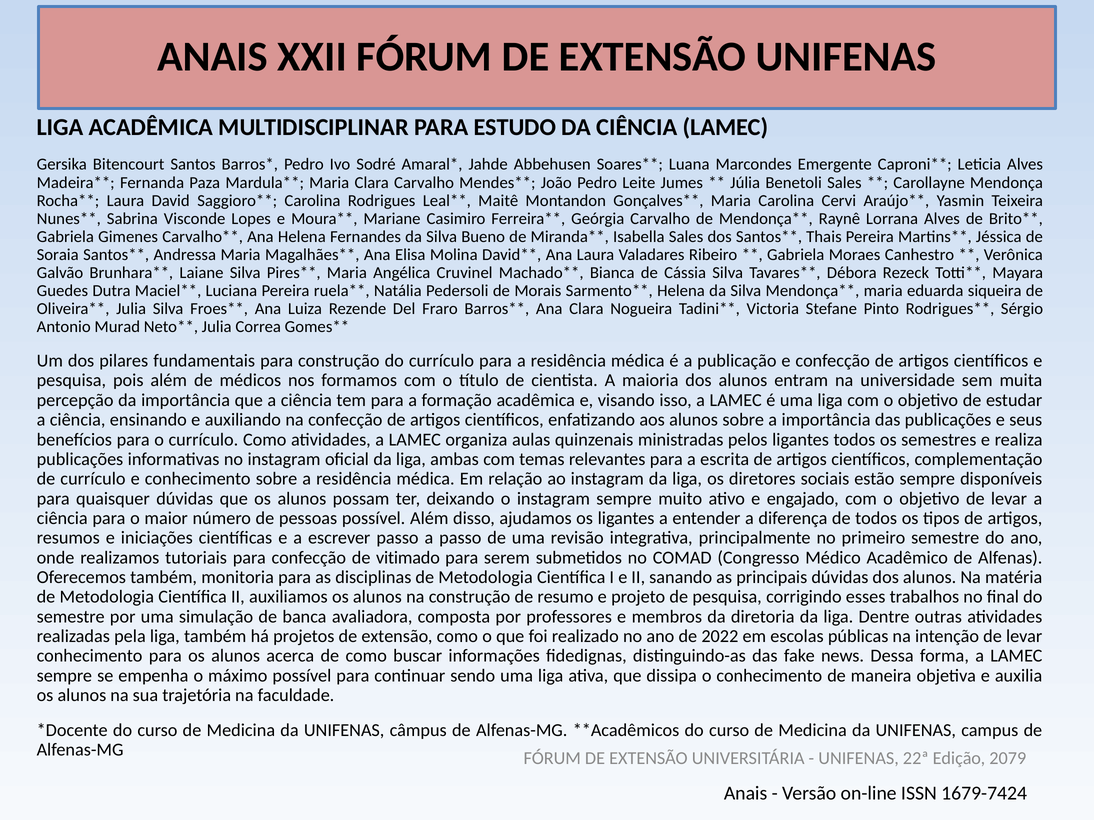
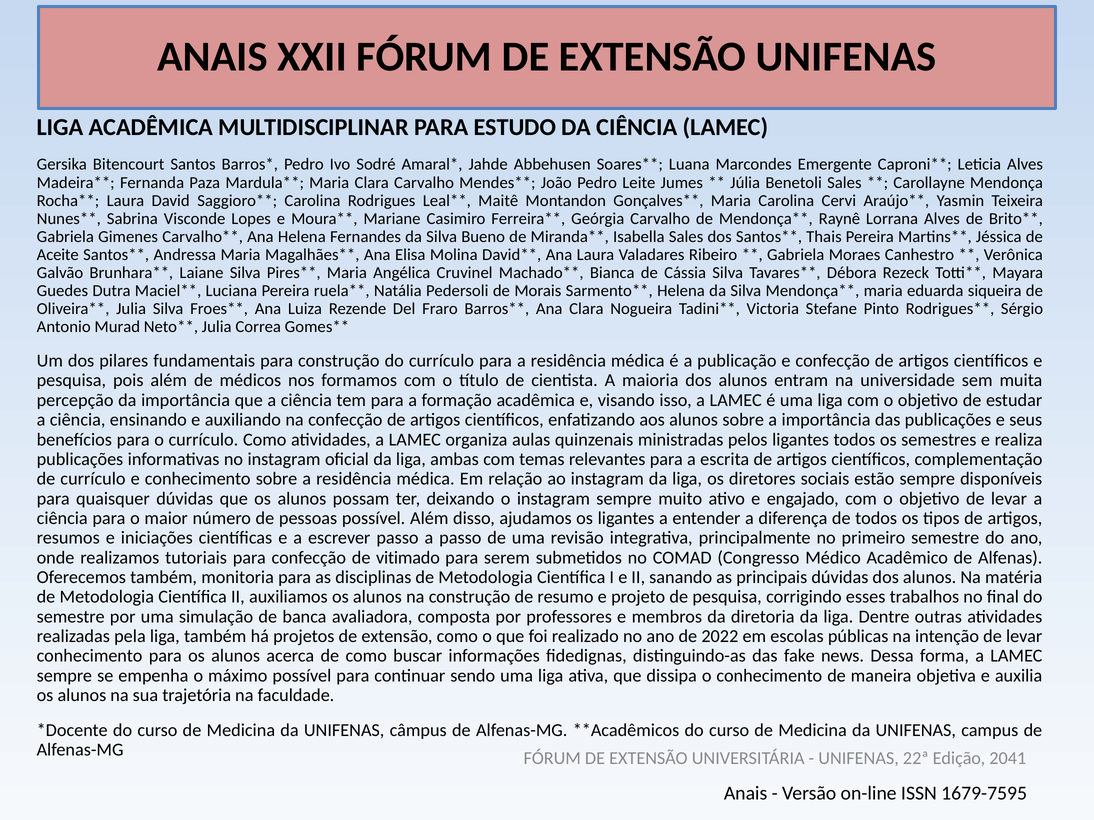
Soraia: Soraia -> Aceite (58, 255)
2079: 2079 -> 2041 (1008, 758)
1679-7424: 1679-7424 -> 1679-7595 (984, 794)
